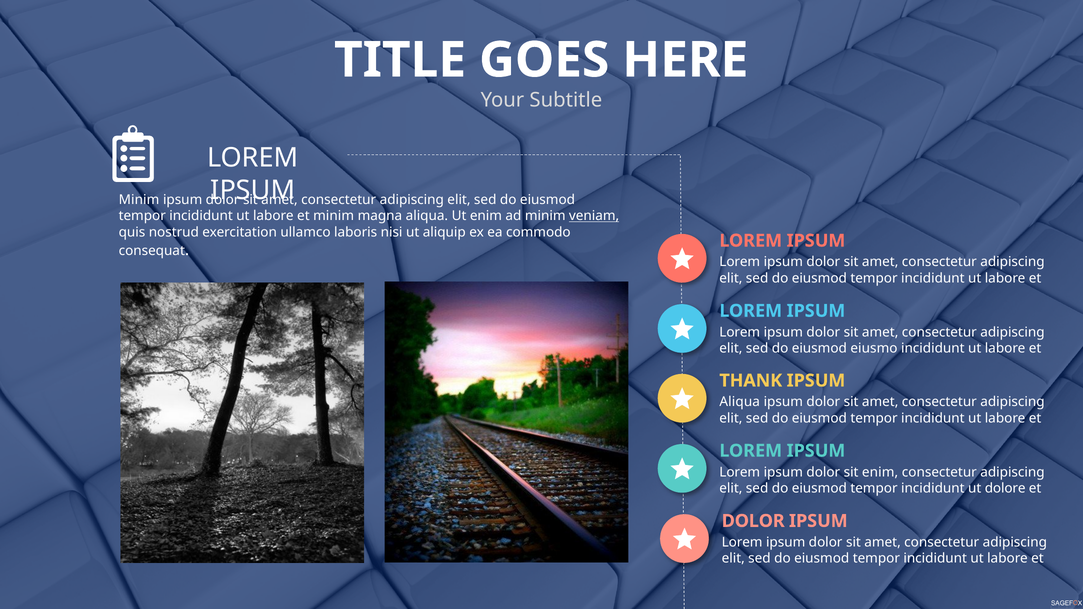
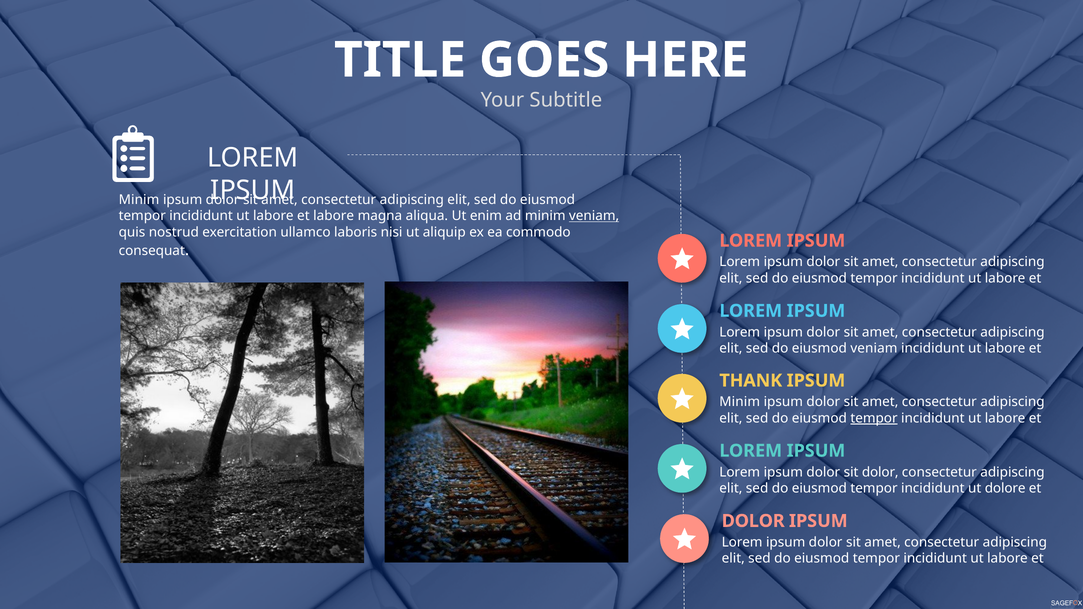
et minim: minim -> labore (334, 216)
eiusmod eiusmo: eiusmo -> veniam (874, 349)
Aliqua: Aliqua -> Minim (740, 402)
tempor underline: none -> present (874, 418)
sit enim: enim -> dolor (880, 472)
